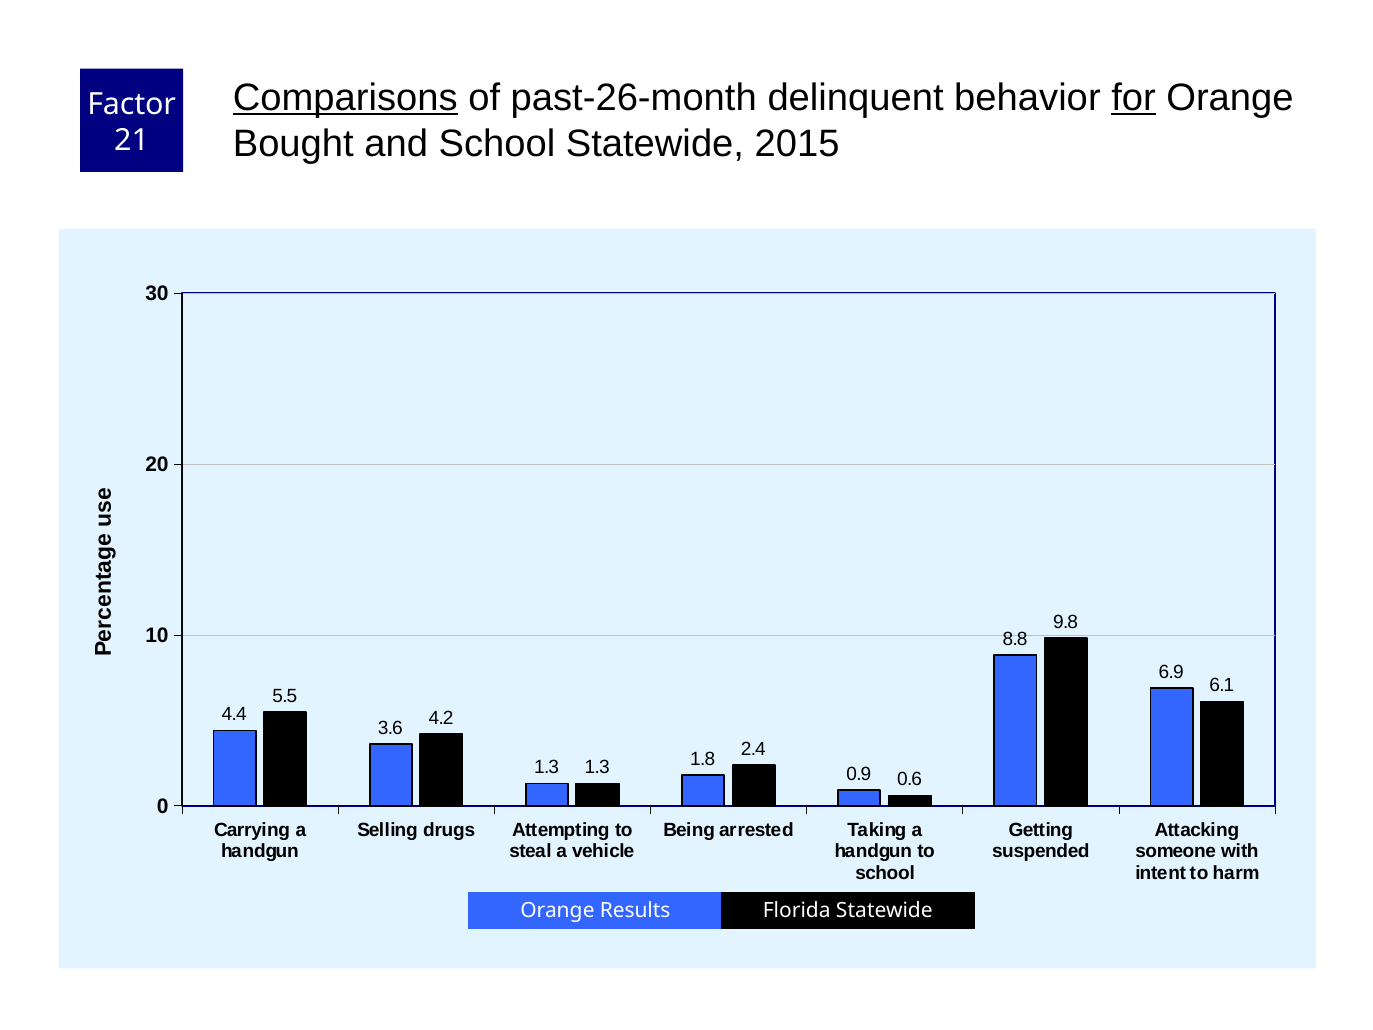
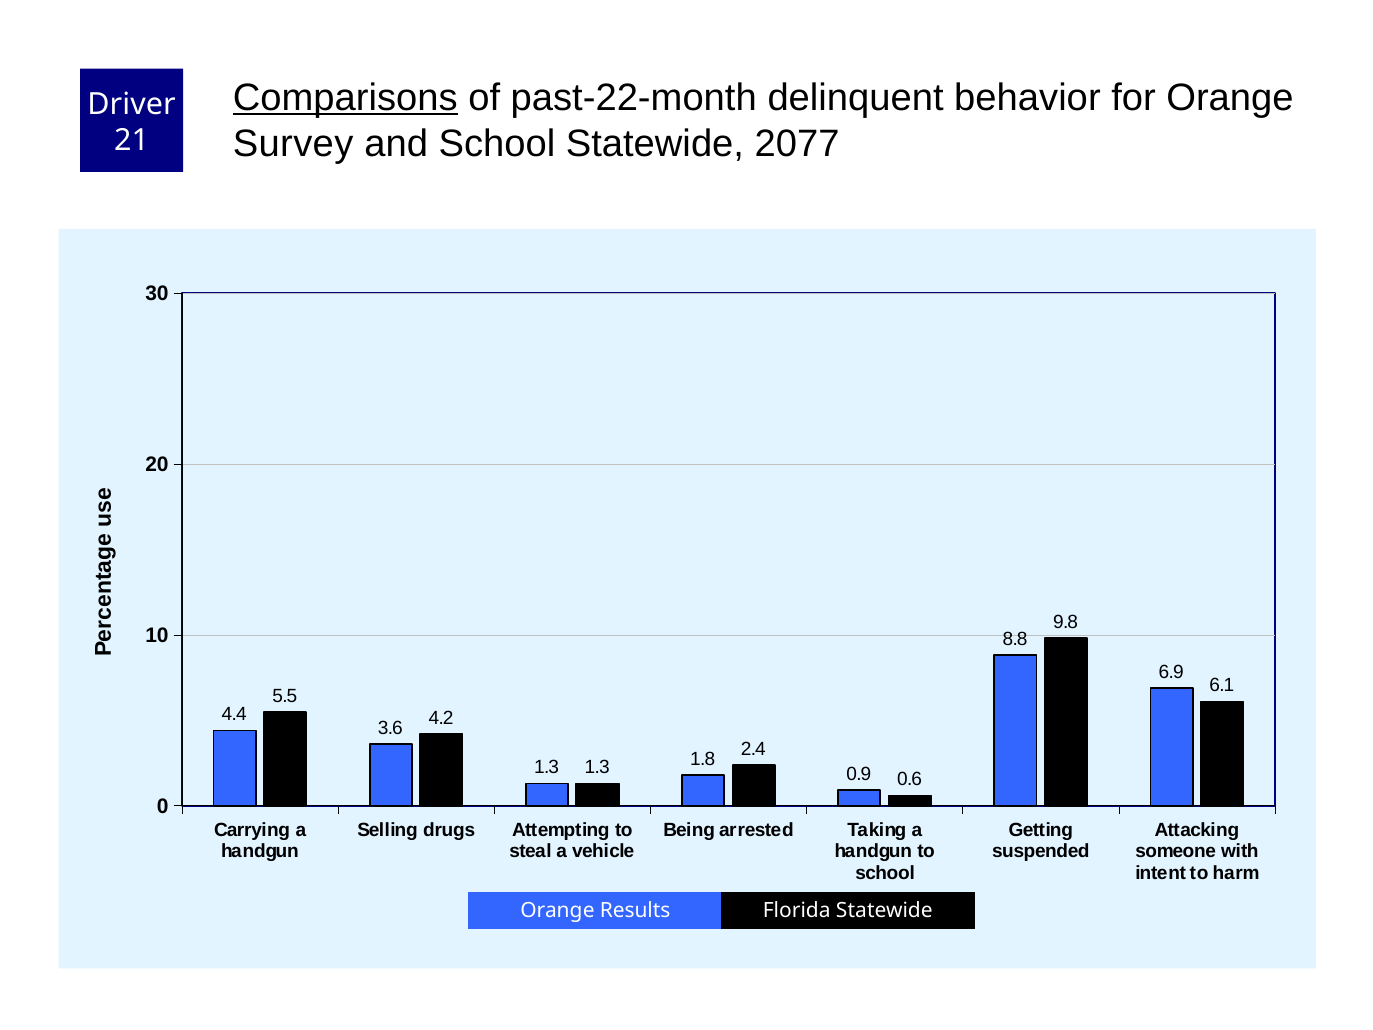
past-26-month: past-26-month -> past-22-month (634, 98)
for underline: present -> none (1134, 98)
Factor: Factor -> Driver (132, 104)
Bought: Bought -> Survey (293, 143)
2015: 2015 -> 2077 (797, 143)
